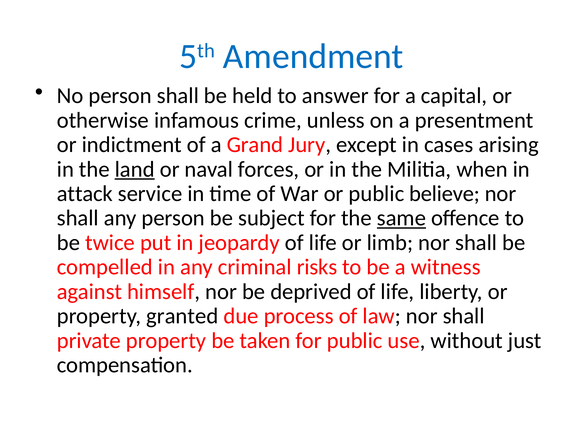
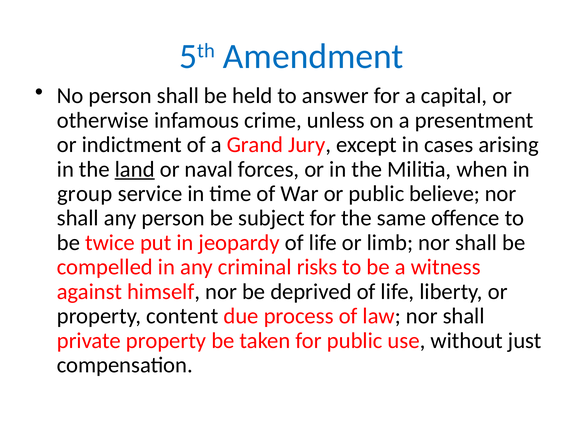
attack: attack -> group (85, 194)
same underline: present -> none (401, 218)
granted: granted -> content (182, 316)
